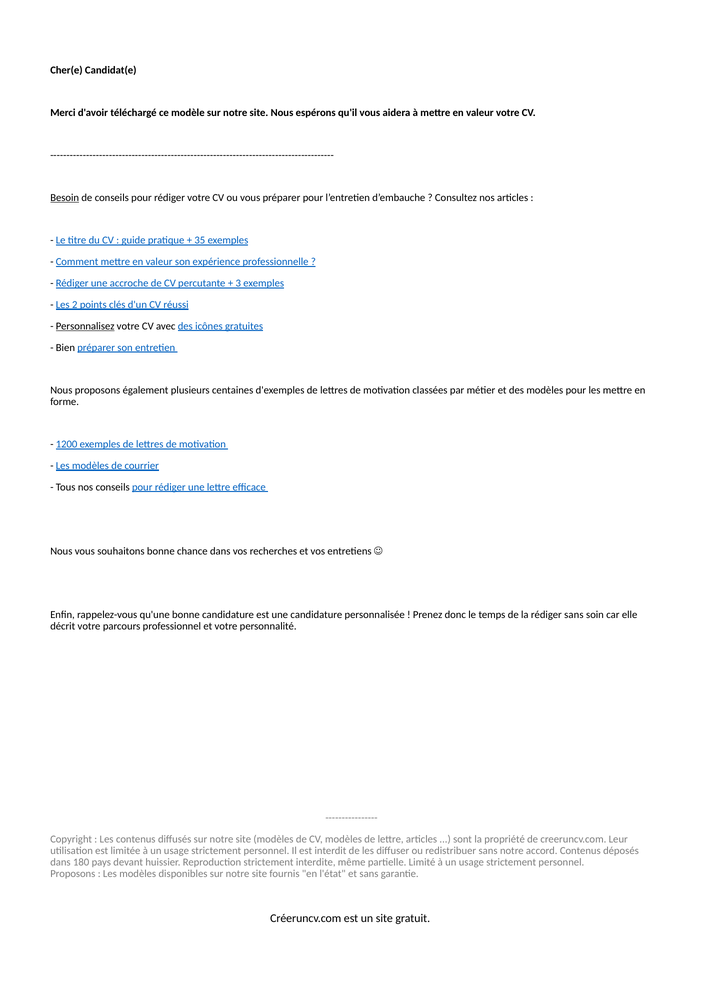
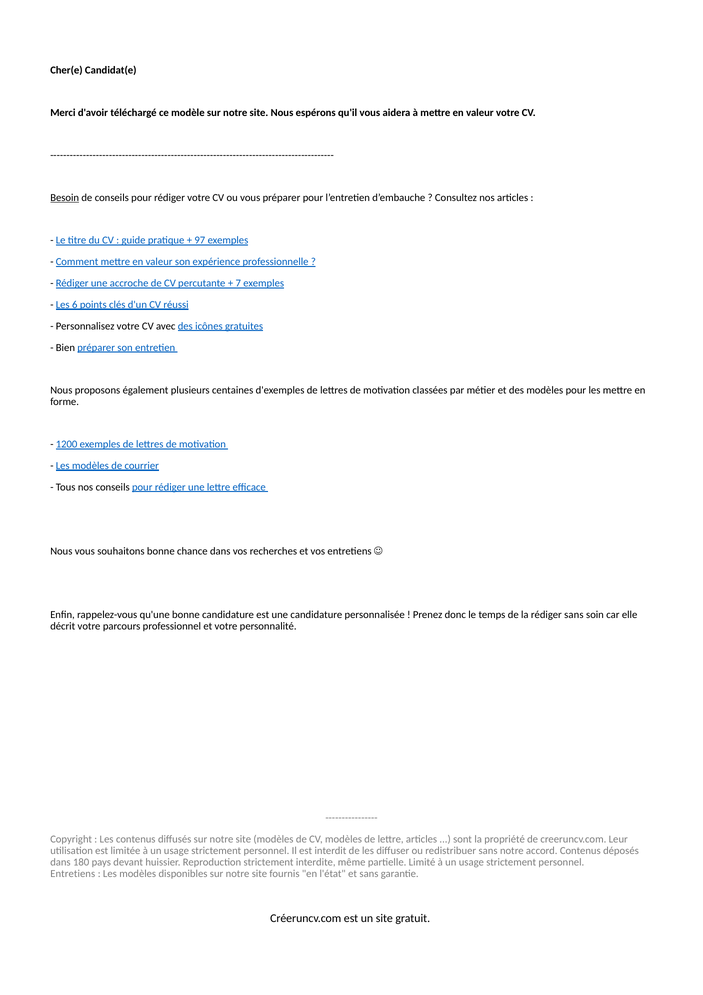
35: 35 -> 97 (200, 240)
3: 3 -> 7 (238, 283)
2: 2 -> 6 (75, 304)
Personnalisez underline: present -> none (85, 326)
Proposons: Proposons -> Entretiens (73, 873)
